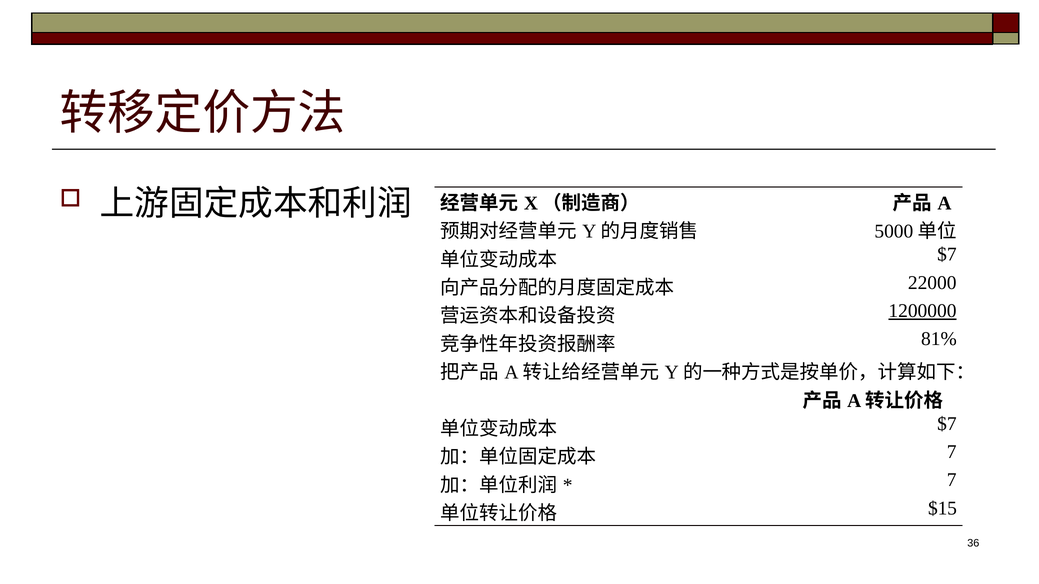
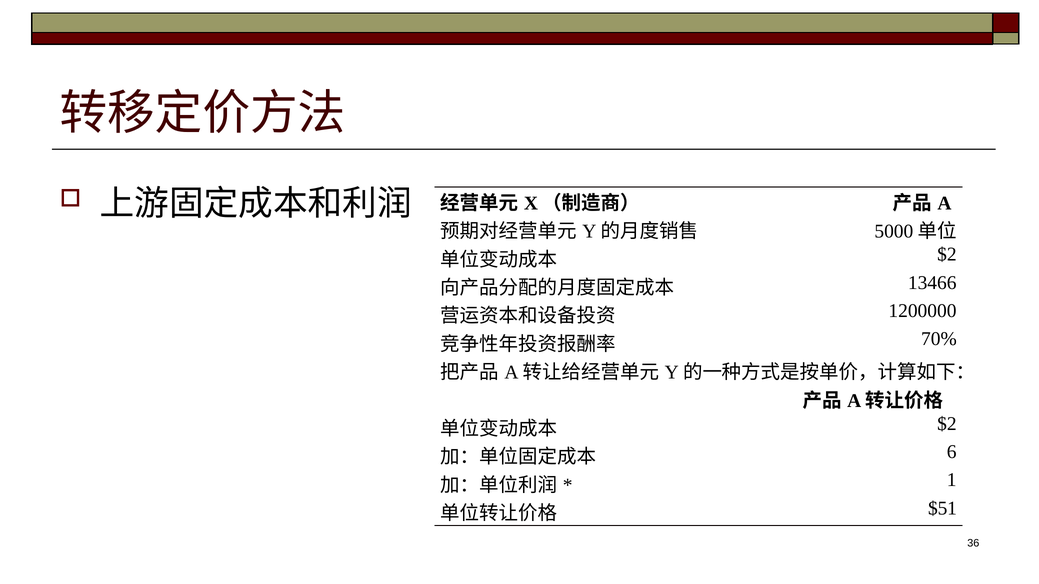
$7: $7 -> $2 (947, 255)
22000: 22000 -> 13466 (932, 283)
1200000 underline: present -> none (922, 311)
81%: 81% -> 70% (939, 339)
$7: $7 -> $2 (947, 424)
7: 7 -> 6 (952, 452)
7: 7 -> 1 (952, 480)
$15: $15 -> $51 (943, 509)
